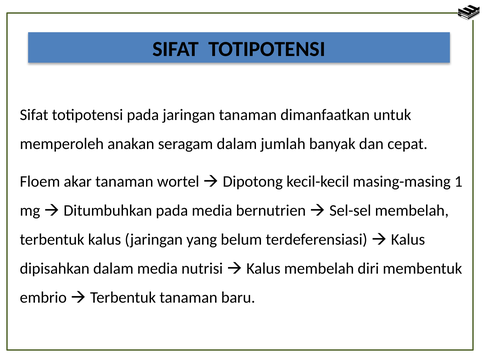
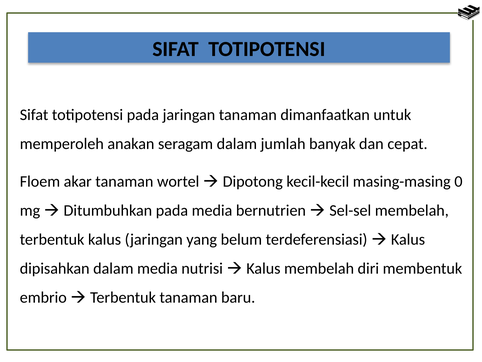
1: 1 -> 0 (458, 181)
